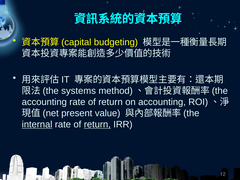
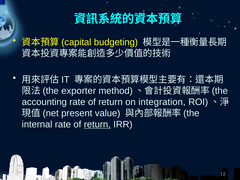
systems: systems -> exporter (79, 91)
on accounting: accounting -> integration (162, 102)
internal underline: present -> none (37, 124)
